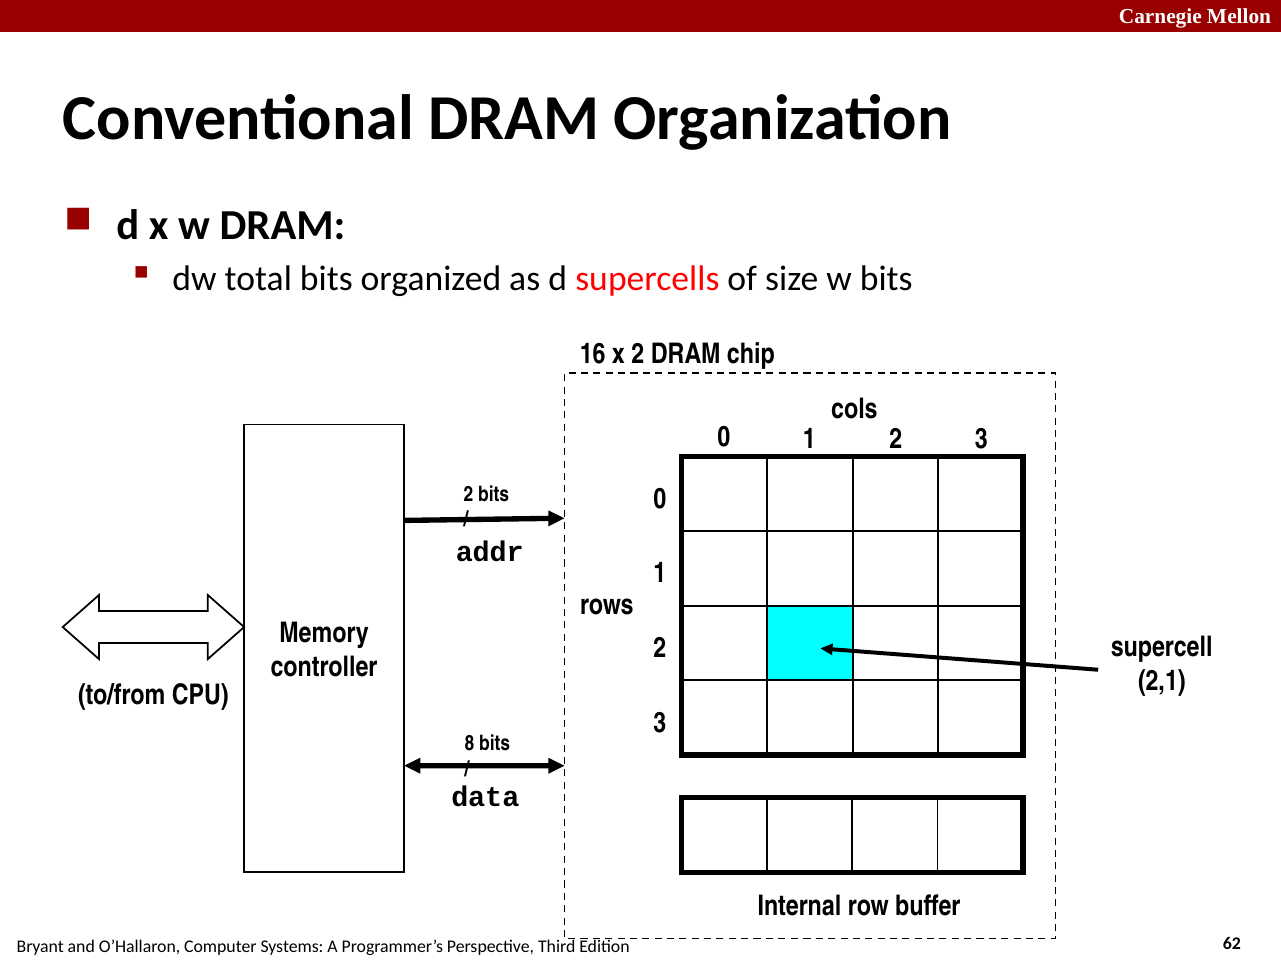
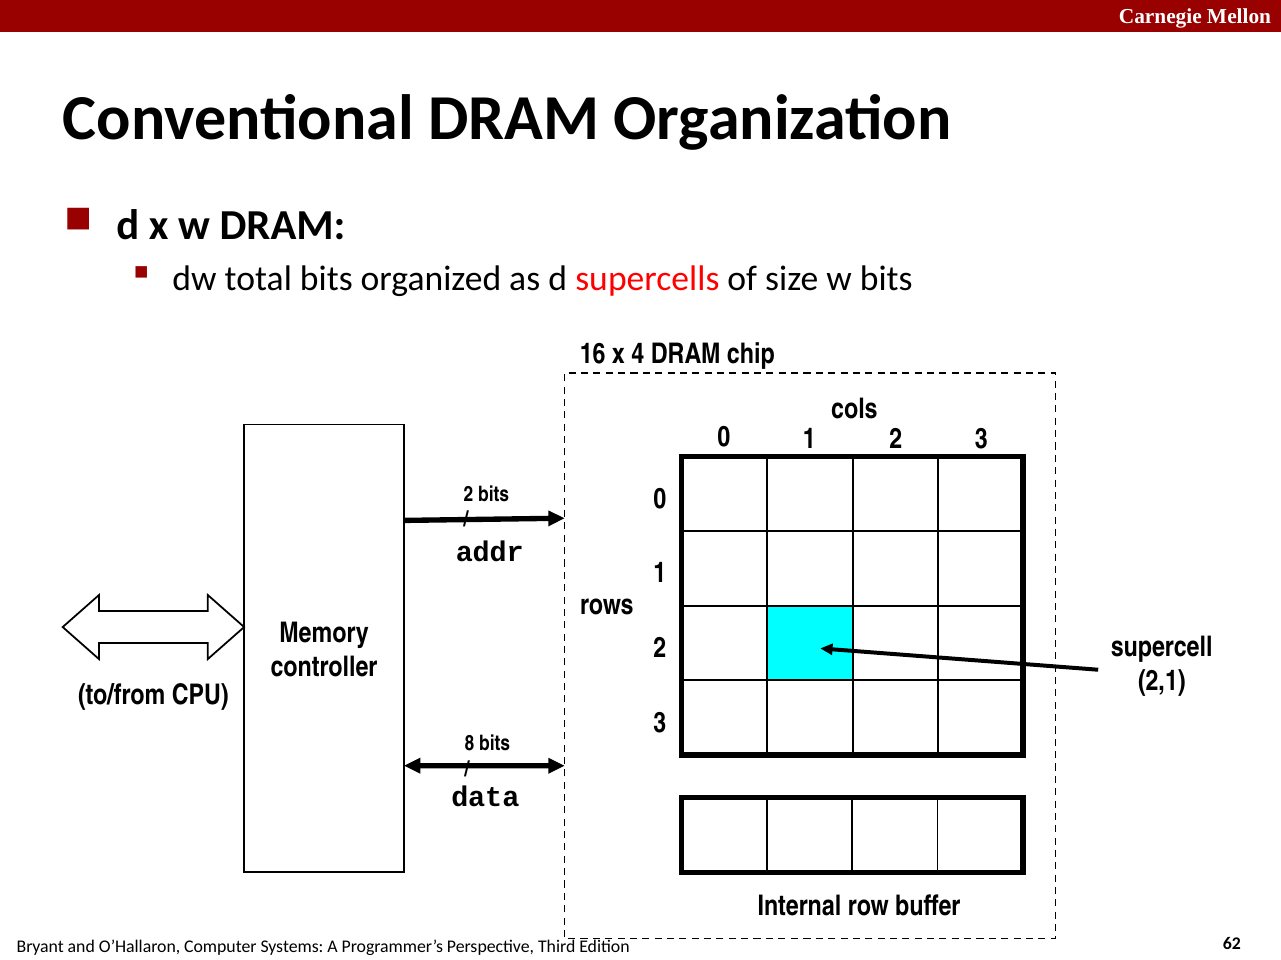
x 2: 2 -> 4 (638, 354)
